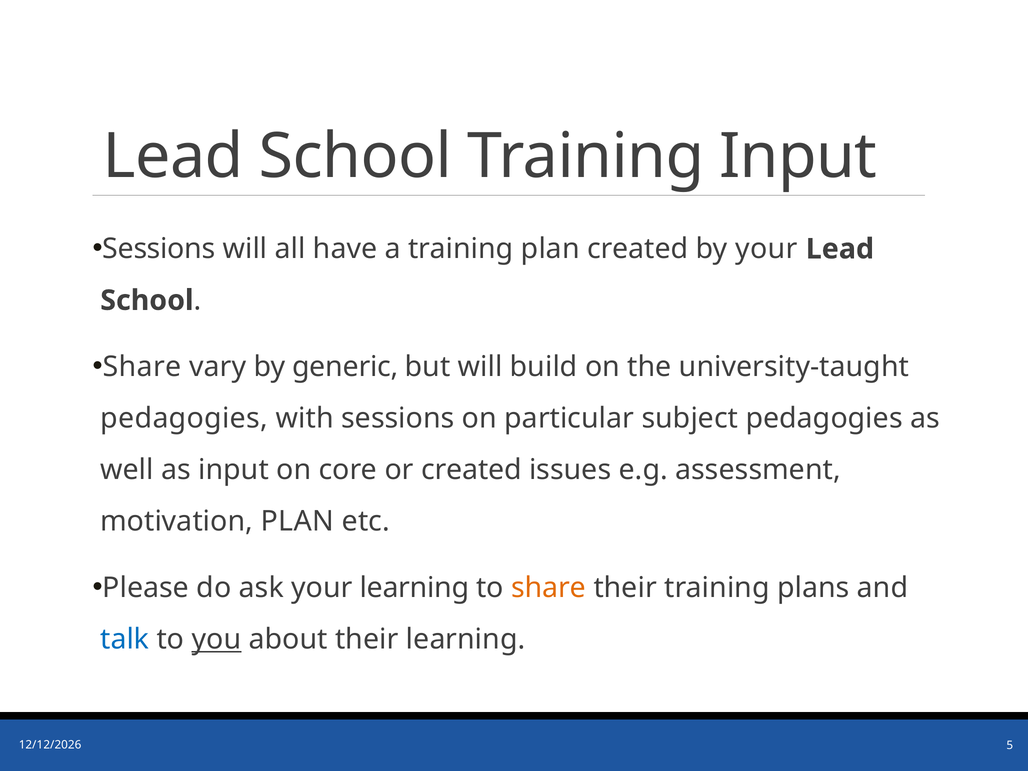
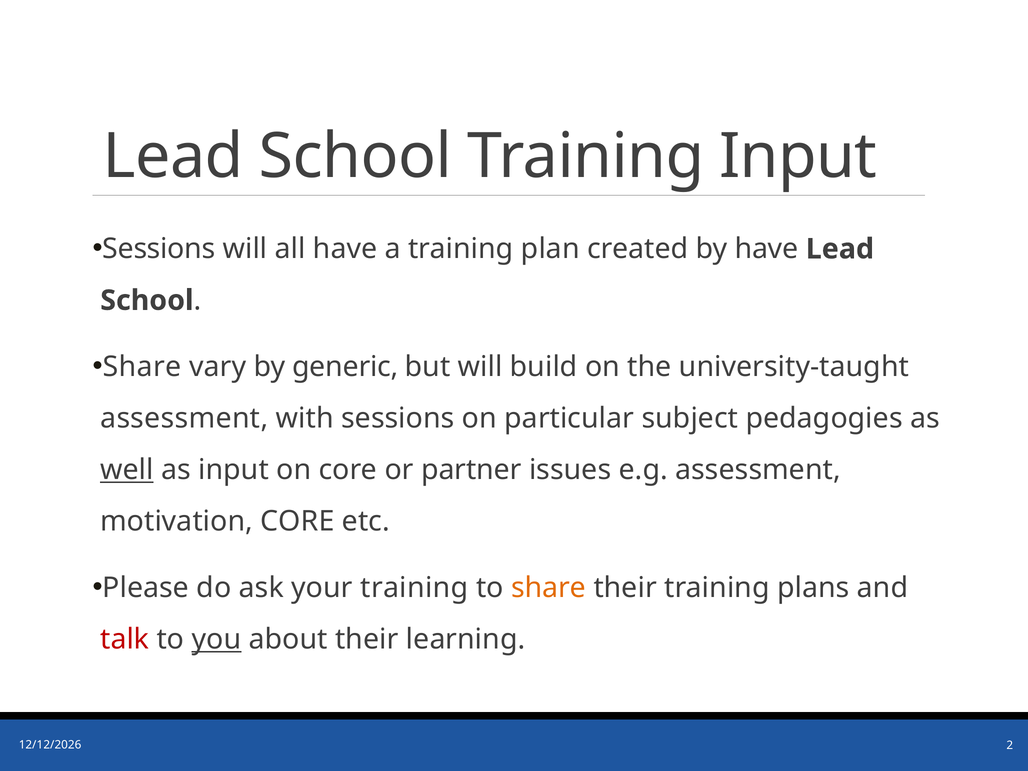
by your: your -> have (767, 249)
pedagogies: pedagogies -> assessment (184, 418)
well underline: none -> present (127, 470)
or created: created -> partner (471, 470)
motivation PLAN: PLAN -> CORE (297, 521)
your learning: learning -> training (414, 588)
talk colour: blue -> red (125, 639)
5: 5 -> 2 (1010, 745)
